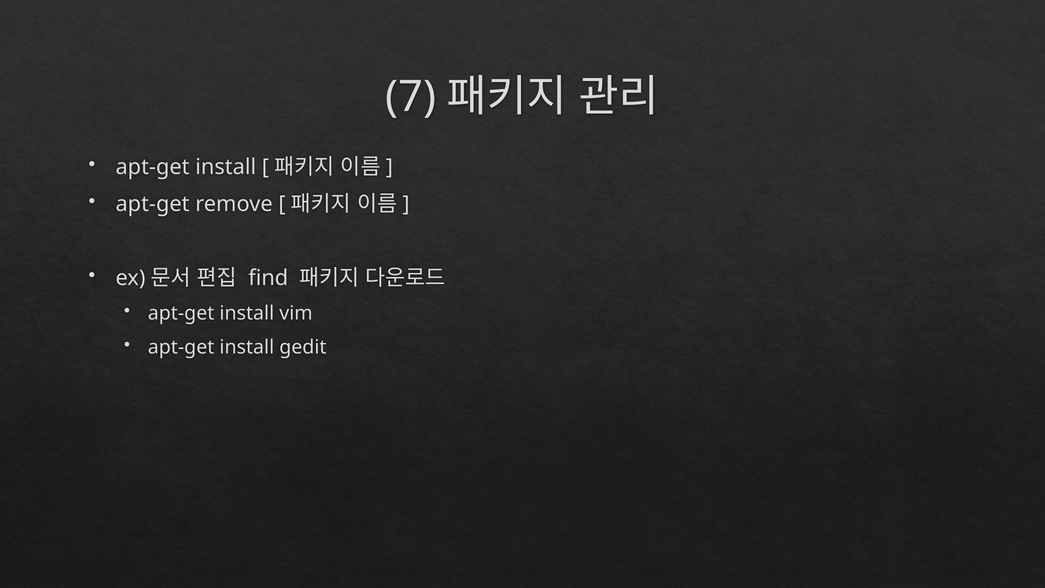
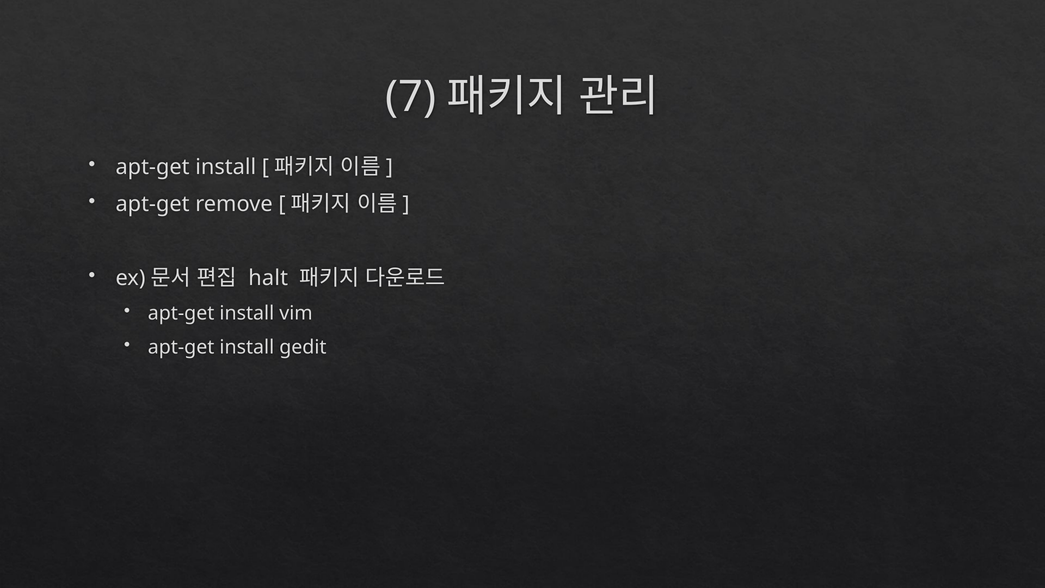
find: find -> halt (268, 278)
